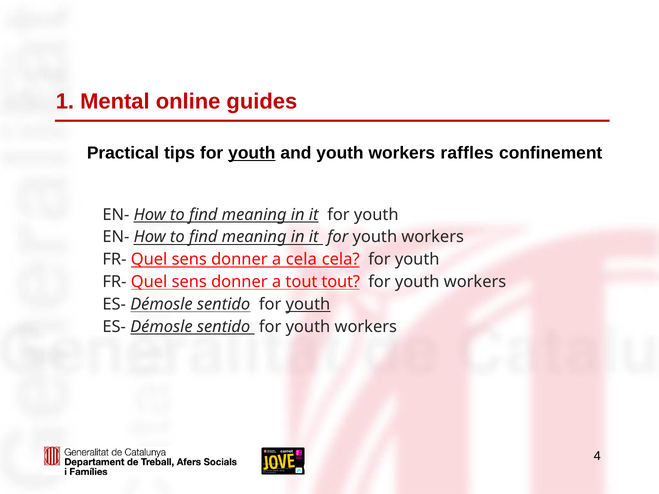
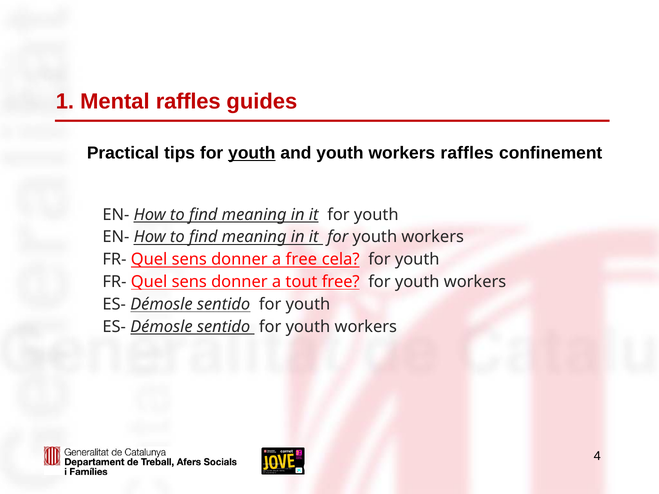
Mental online: online -> raffles (188, 102)
a cela: cela -> free (301, 260)
tout tout: tout -> free (341, 282)
youth underline: present -> none (308, 304)
